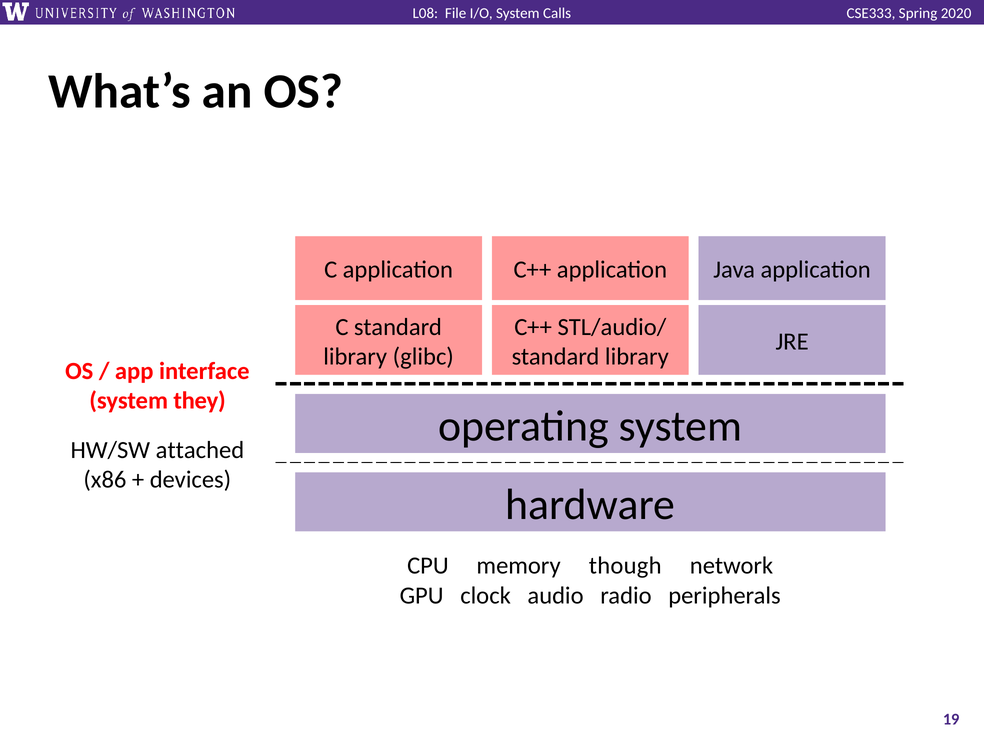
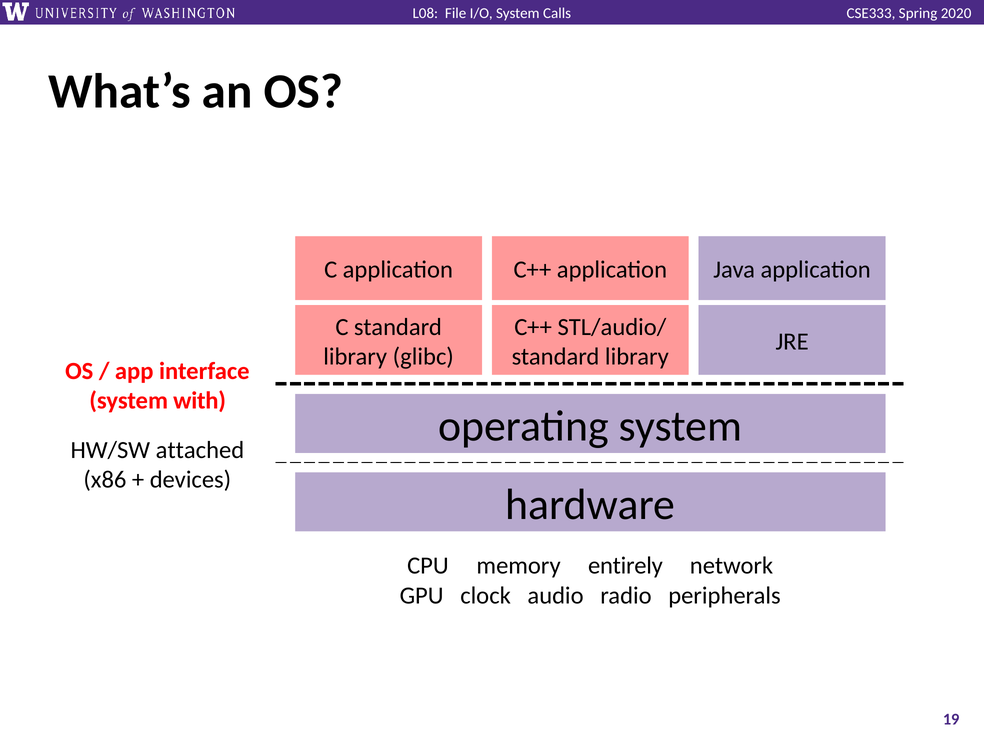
they: they -> with (200, 401)
though: though -> entirely (625, 566)
